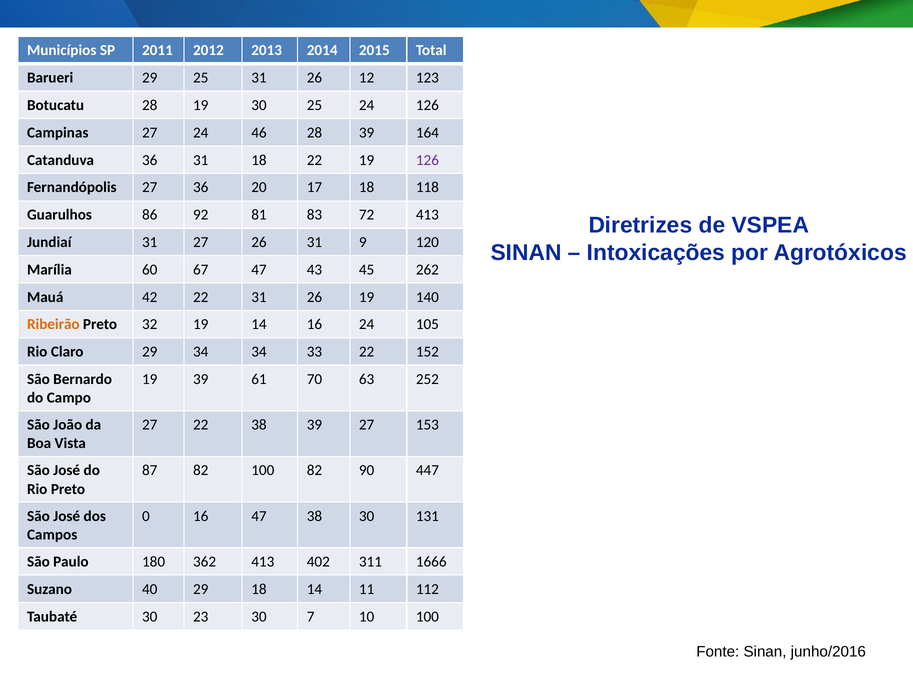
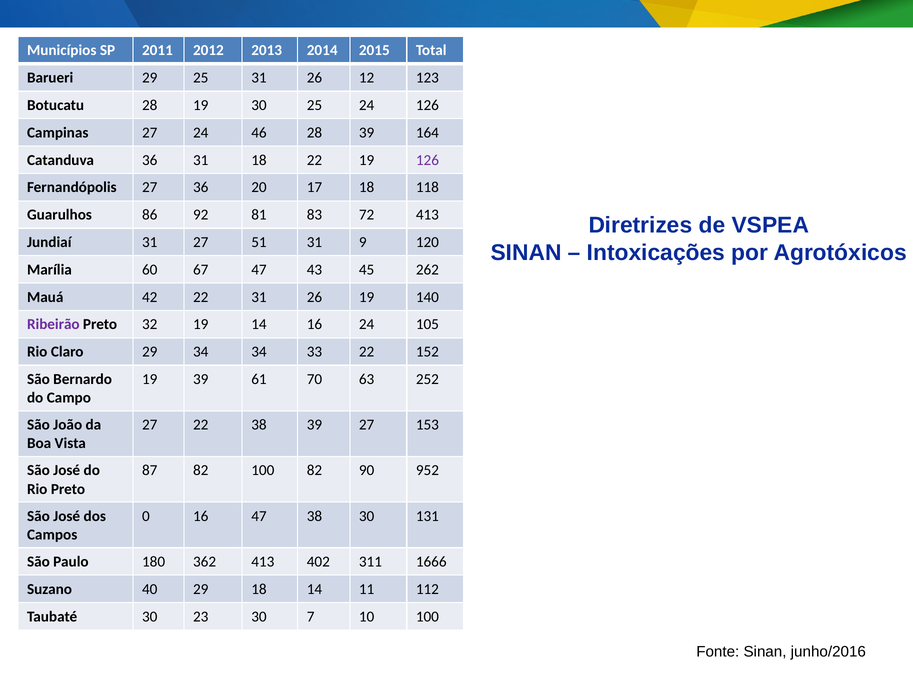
27 26: 26 -> 51 (259, 242)
Ribeirão colour: orange -> purple (53, 325)
447: 447 -> 952 (427, 471)
